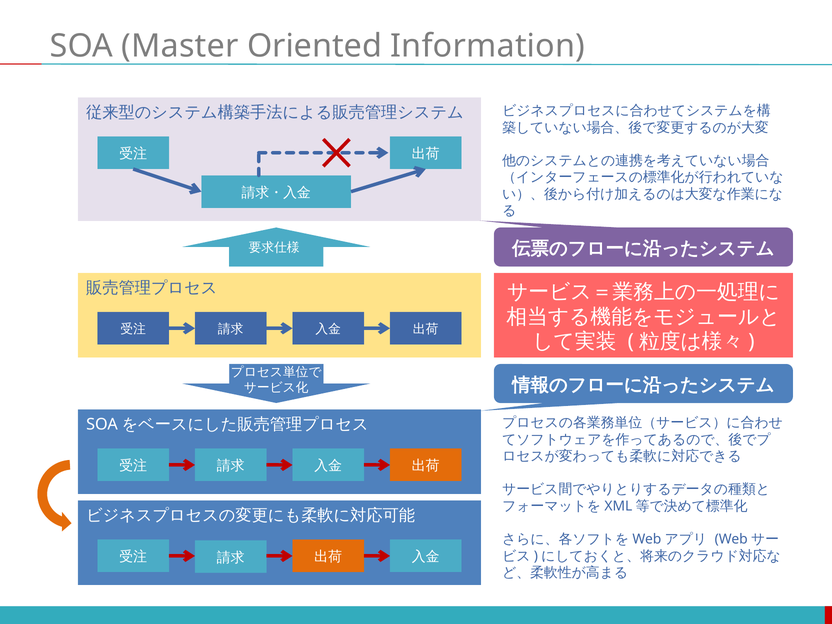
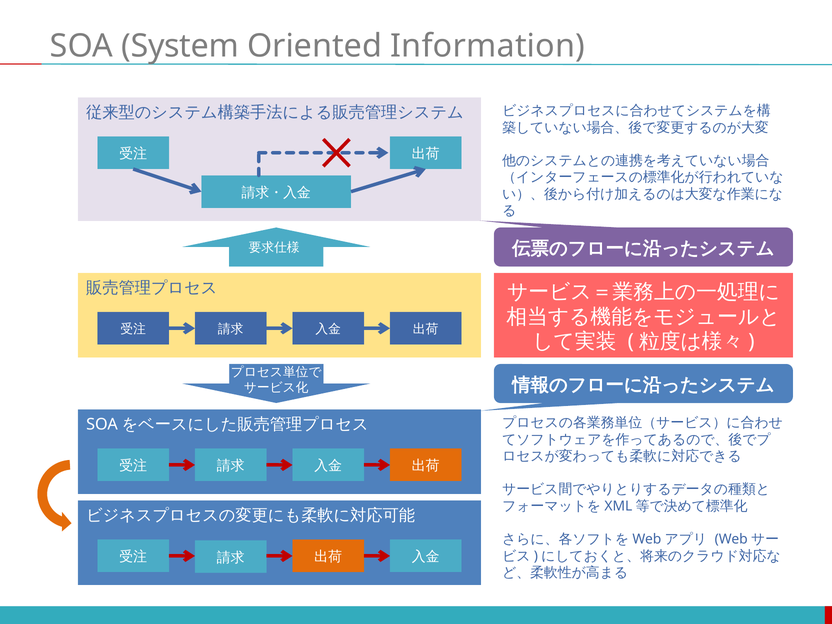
Master: Master -> System (180, 46)
